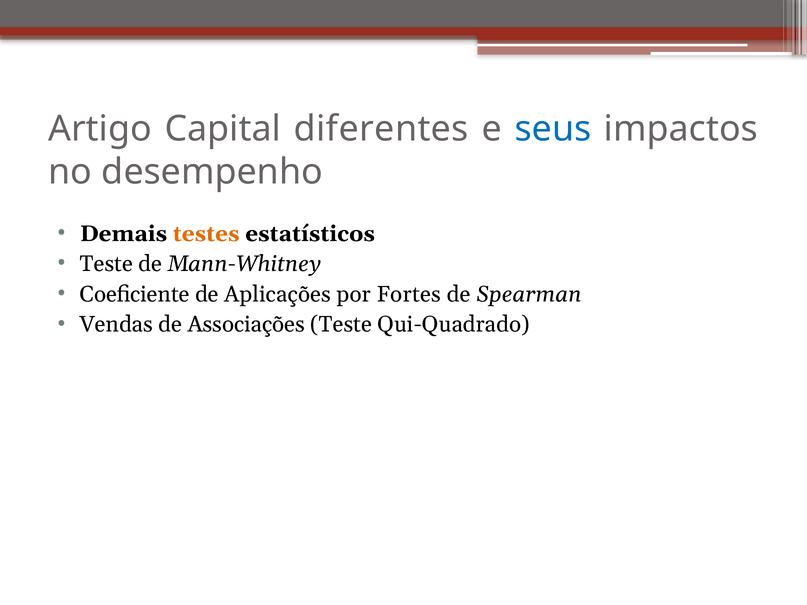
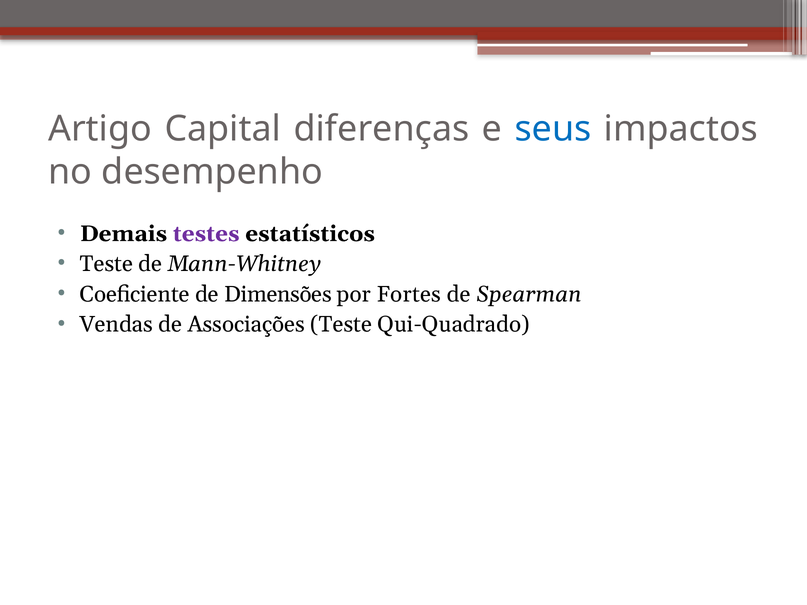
diferentes: diferentes -> diferenças (381, 129)
testes colour: orange -> purple (206, 234)
Aplicações: Aplicações -> Dimensões (278, 294)
